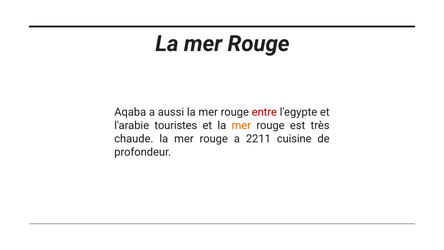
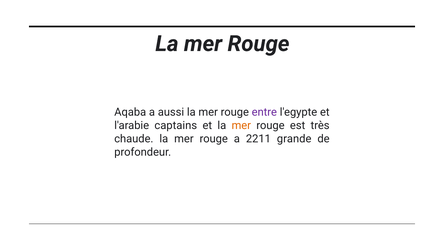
entre colour: red -> purple (264, 112)
touristes: touristes -> captains (176, 125)
cuisine: cuisine -> grande (294, 139)
